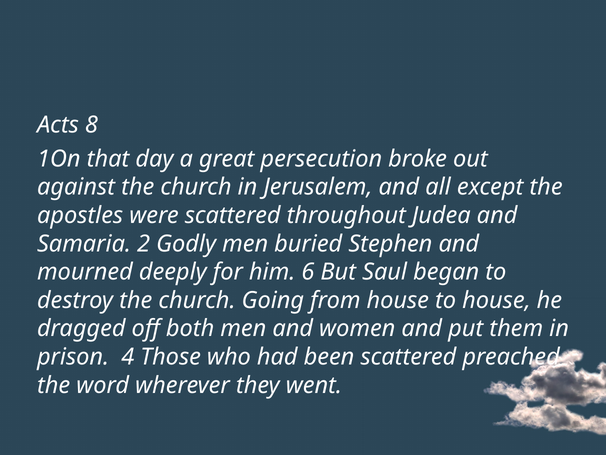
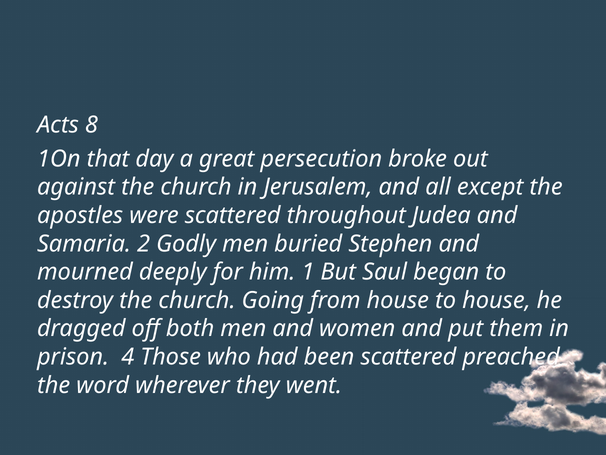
6: 6 -> 1 (308, 272)
